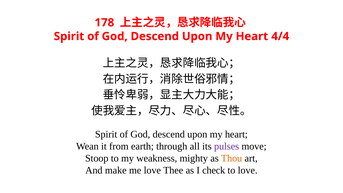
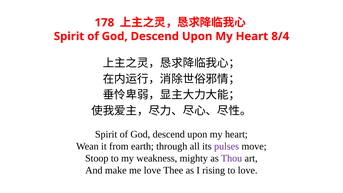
4/4: 4/4 -> 8/4 (280, 36)
Thou colour: orange -> purple (232, 158)
check: check -> rising (214, 170)
